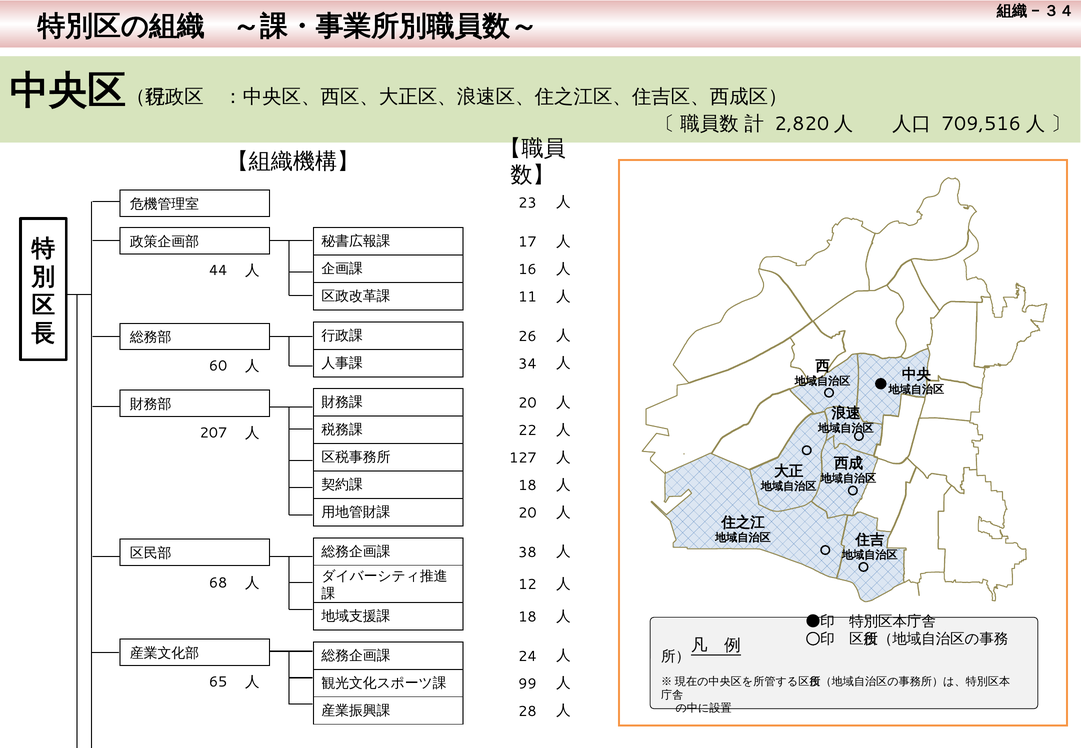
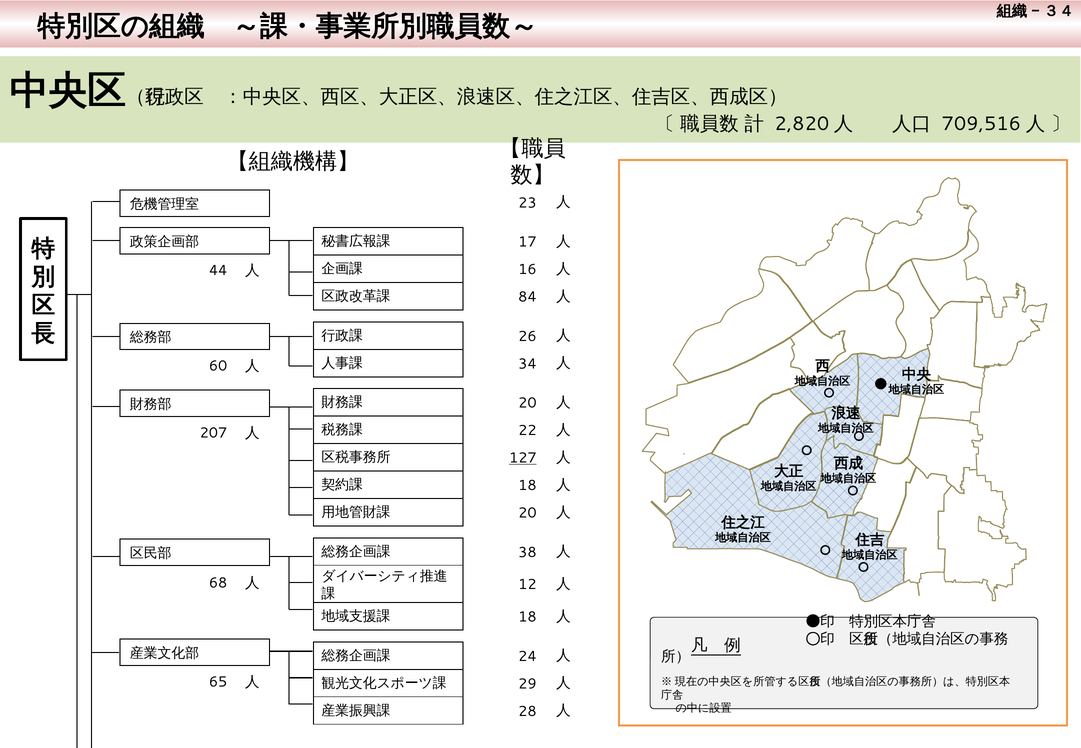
11: 11 -> 84 (527, 297)
127 underline: none -> present (523, 458)
99: 99 -> 29 (527, 684)
